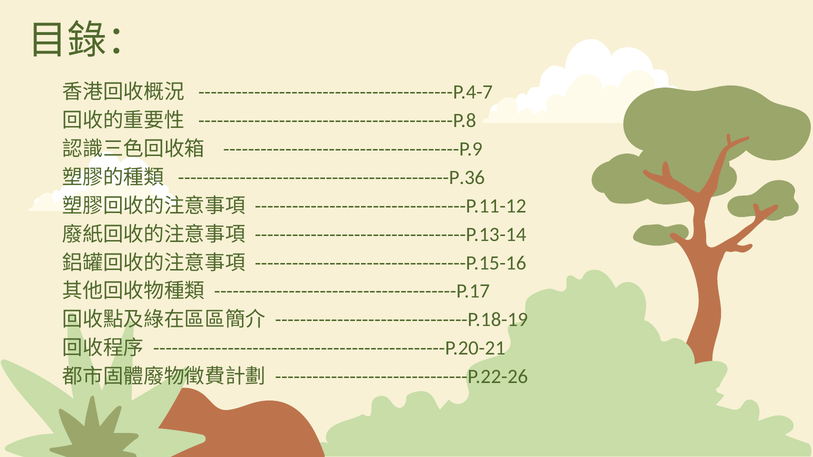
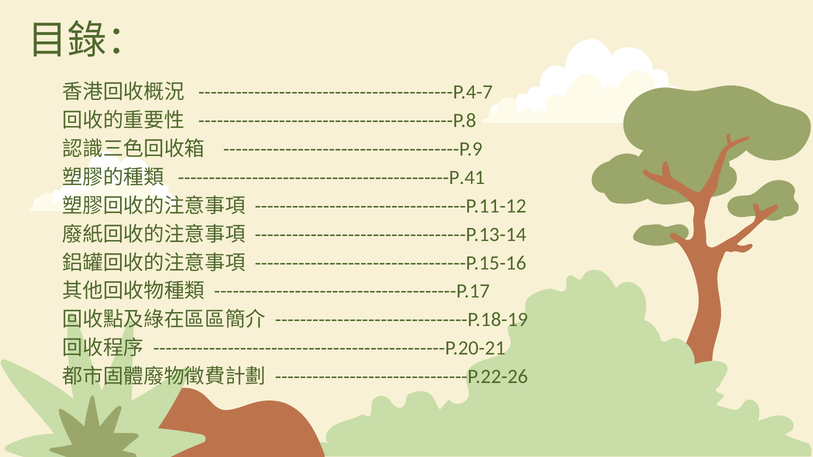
--------------------------------------------P.36: --------------------------------------------P.36 -> --------------------------------------------P.41 (331, 178)
